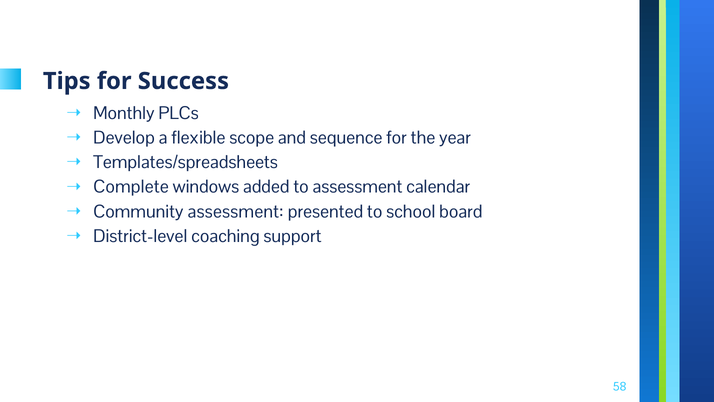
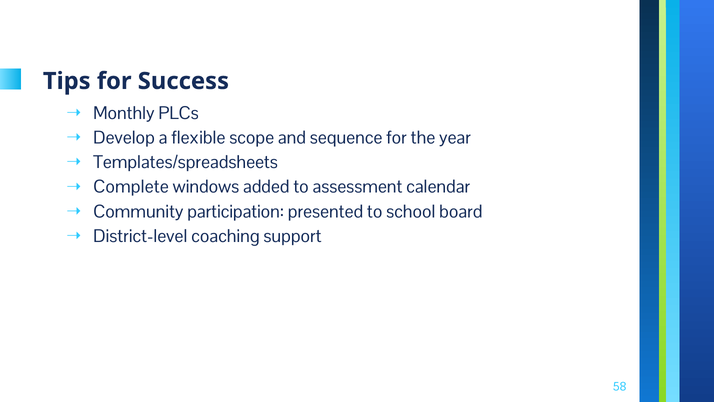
Community assessment: assessment -> participation (236, 212)
